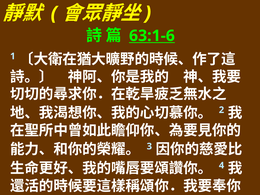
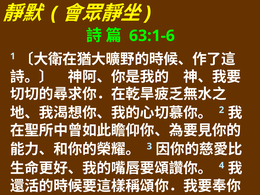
63:1-6 underline: present -> none (152, 36)
